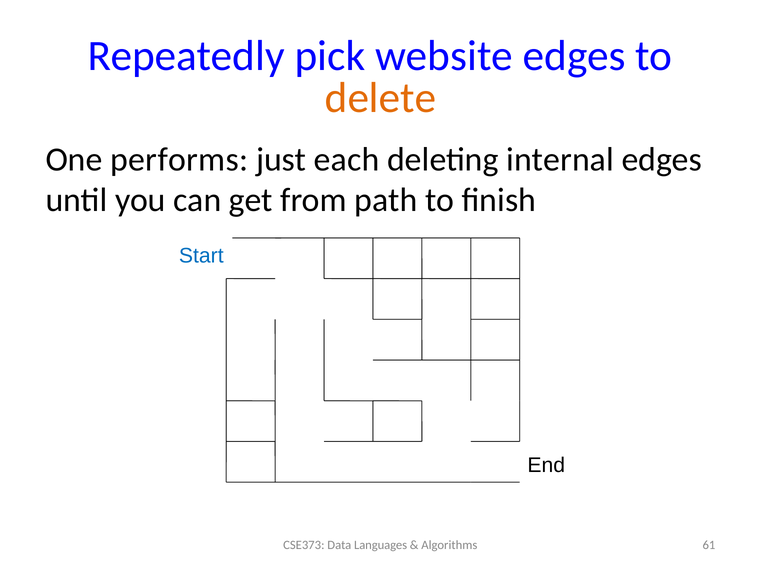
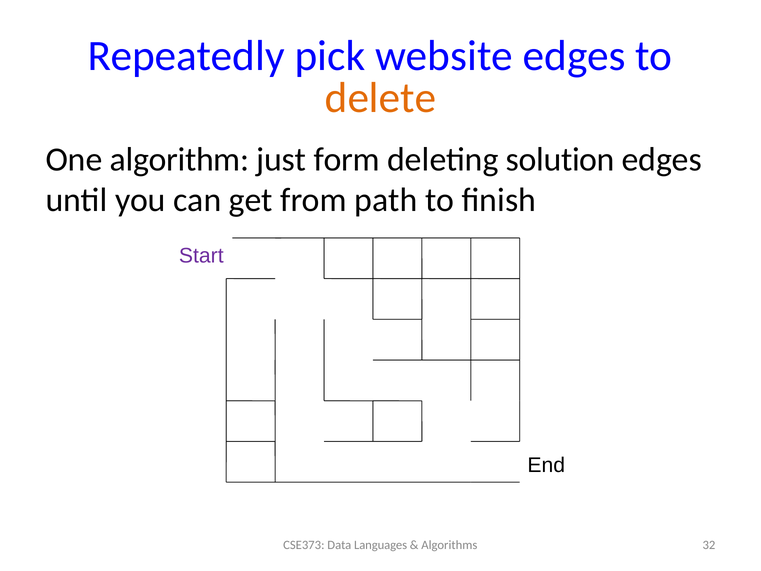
performs: performs -> algorithm (180, 160)
each: each -> form (347, 160)
internal: internal -> solution (560, 160)
Start colour: blue -> purple (201, 256)
61: 61 -> 32 (709, 545)
